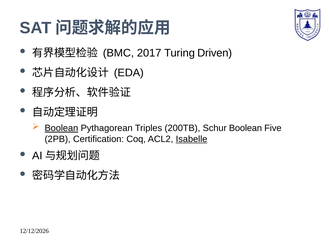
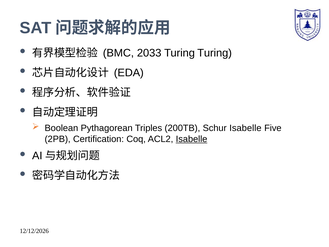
2017: 2017 -> 2033 (149, 53)
Turing Driven: Driven -> Turing (215, 53)
Boolean underline: present -> none (61, 128)
Schur Boolean: Boolean -> Isabelle (245, 128)
